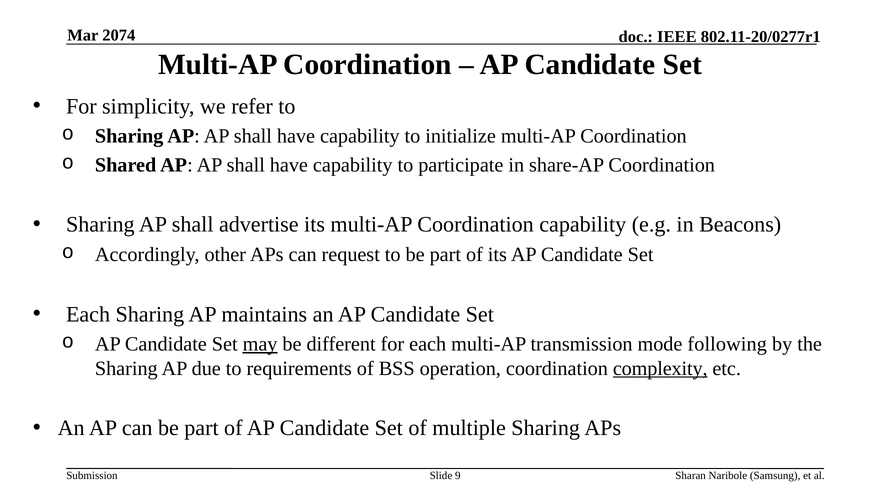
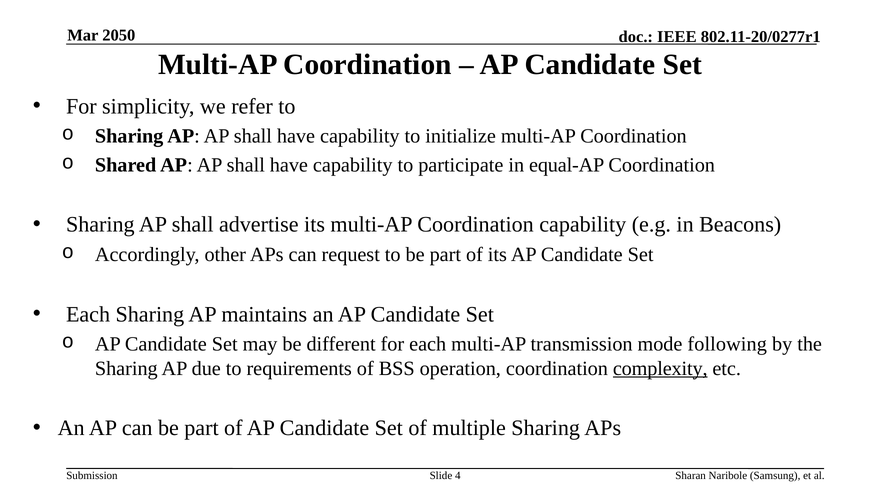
2074: 2074 -> 2050 (119, 35)
share-AP: share-AP -> equal-AP (567, 165)
may underline: present -> none (260, 345)
9: 9 -> 4 (458, 476)
